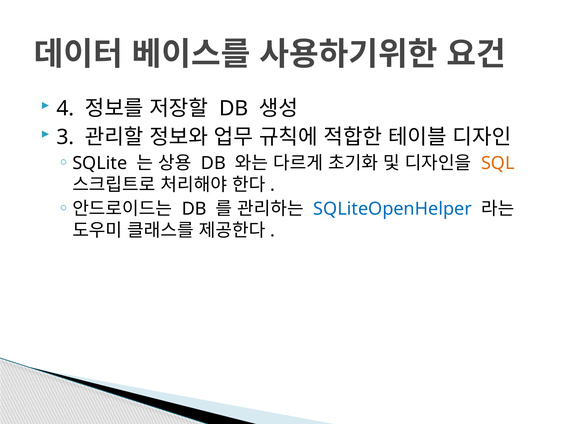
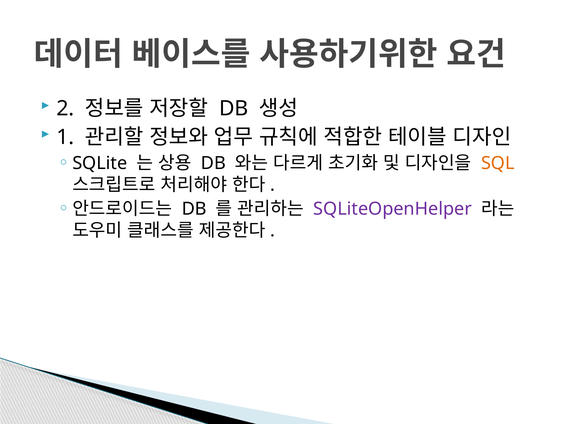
4: 4 -> 2 (65, 109)
3: 3 -> 1 (65, 137)
SQLiteOpenHelper colour: blue -> purple (393, 209)
